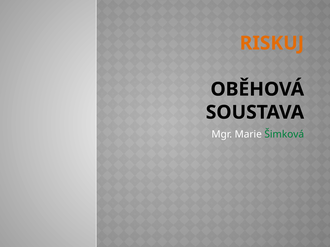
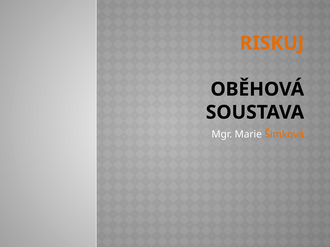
Šimková colour: green -> orange (284, 135)
